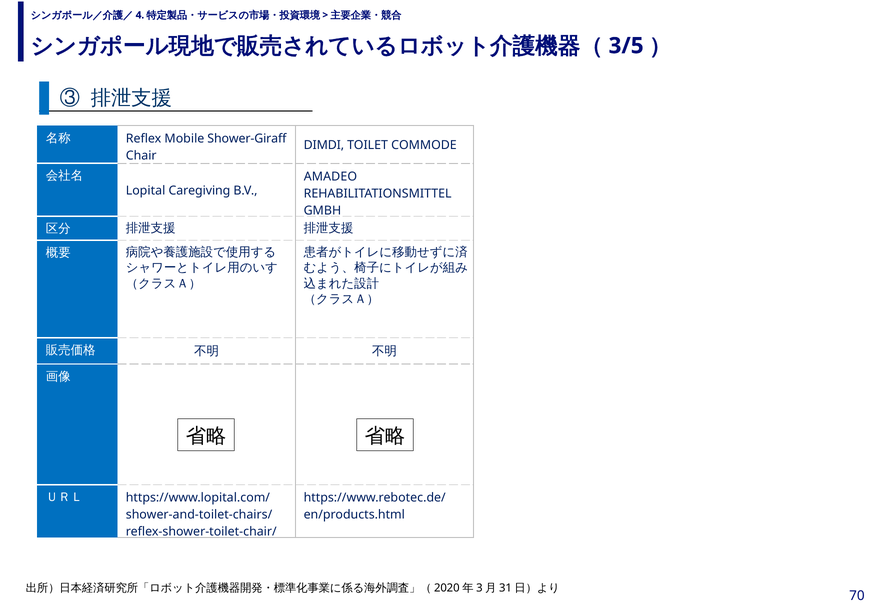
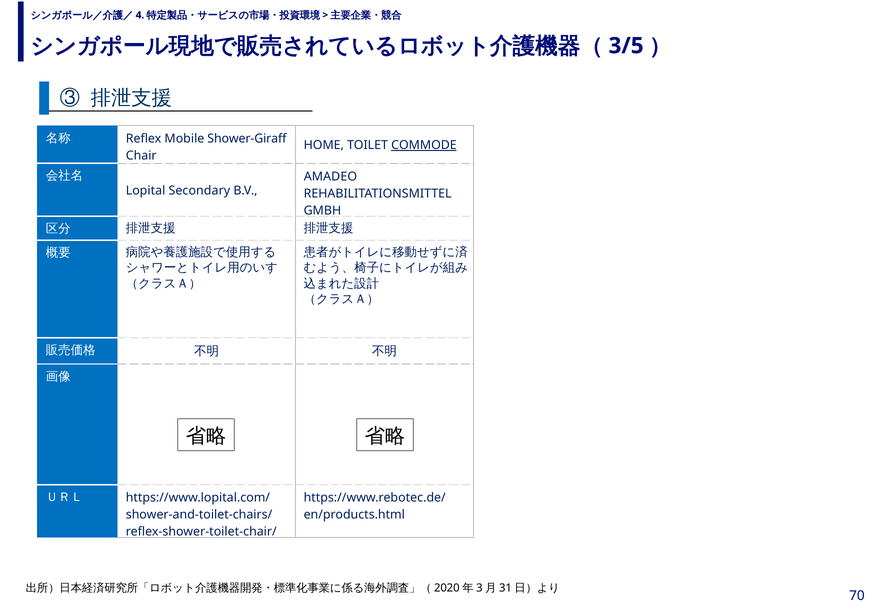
DIMDI: DIMDI -> HOME (324, 145)
COMMODE underline: none -> present (424, 145)
Caregiving: Caregiving -> Secondary (199, 190)
